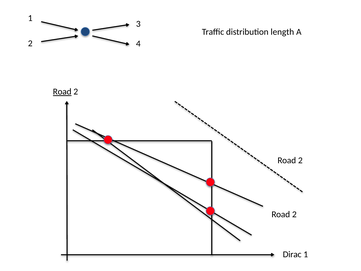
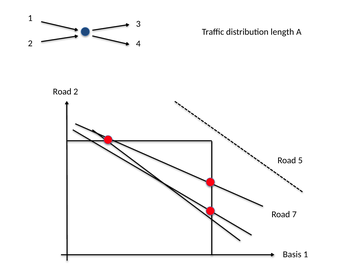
Road underline: present -> none (62, 92)
2: 2 -> 5 (300, 160)
2: 2 -> 7 (294, 214)
Dirac: Dirac -> Basis (292, 254)
